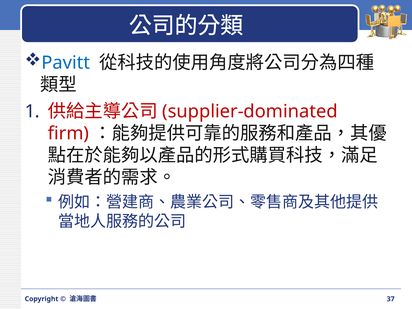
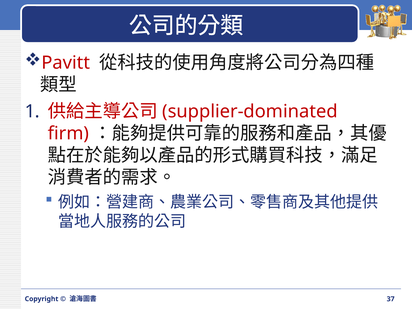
Pavitt colour: blue -> red (66, 63)
